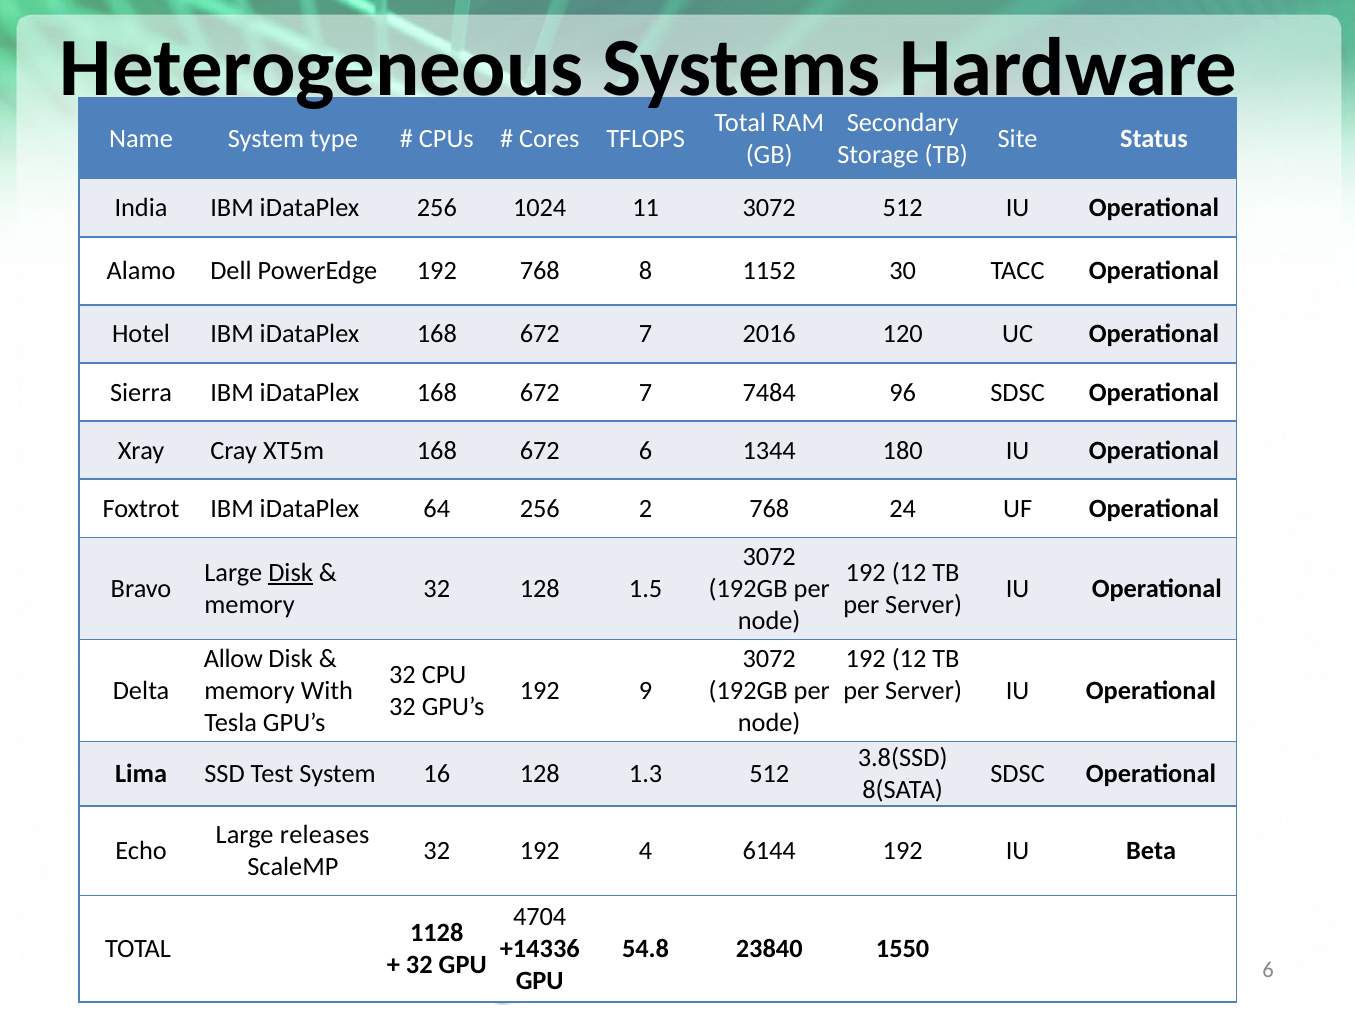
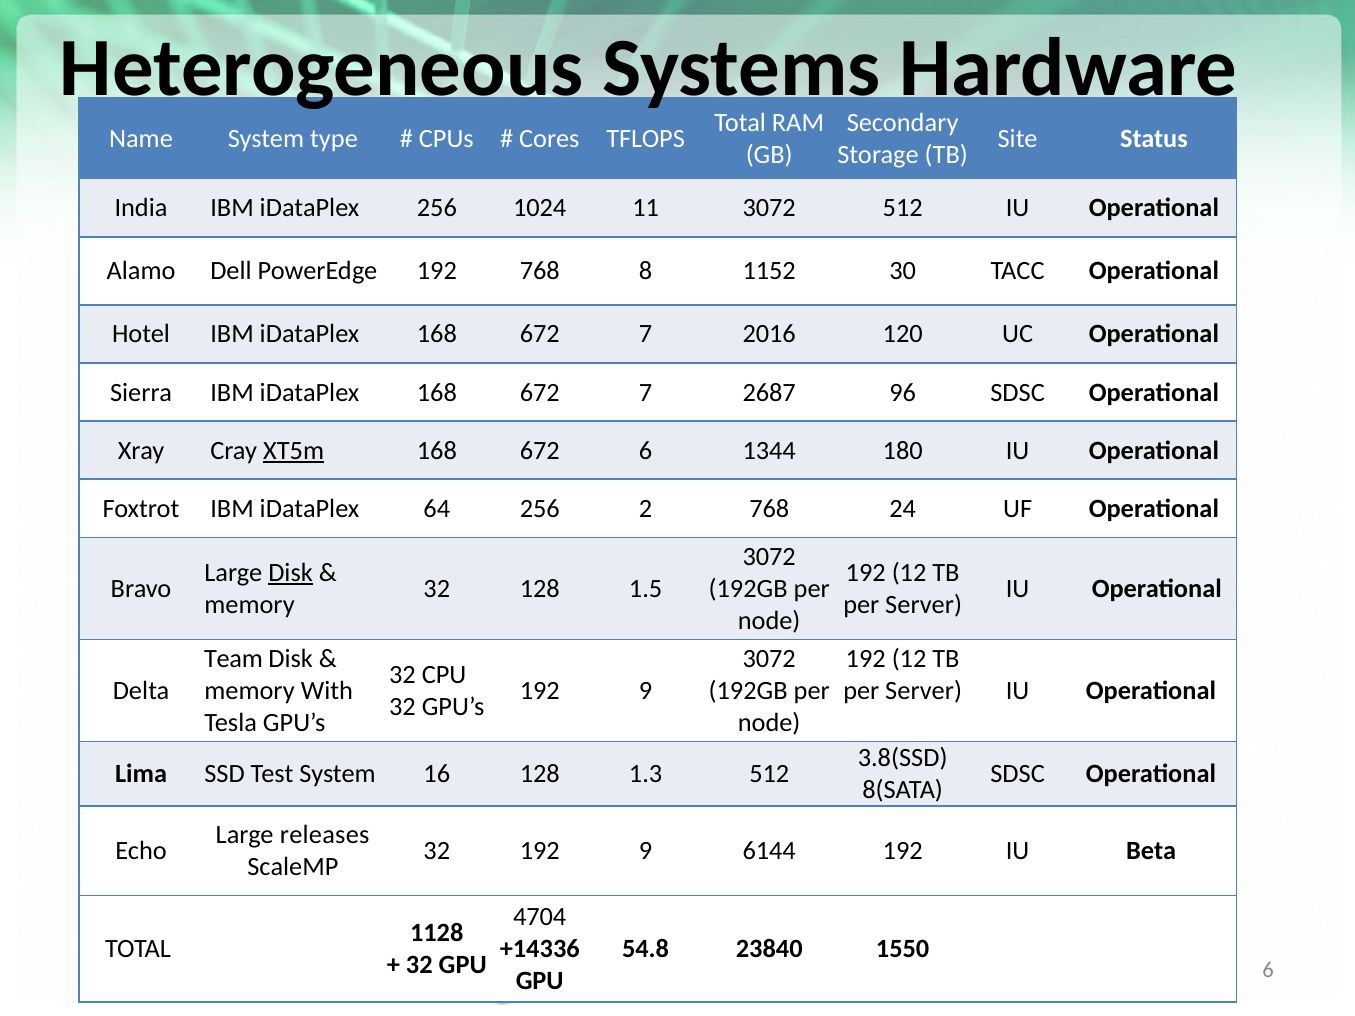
7484: 7484 -> 2687 (769, 392)
XT5m underline: none -> present (294, 451)
Allow: Allow -> Team (233, 659)
32 192 4: 4 -> 9 (646, 851)
